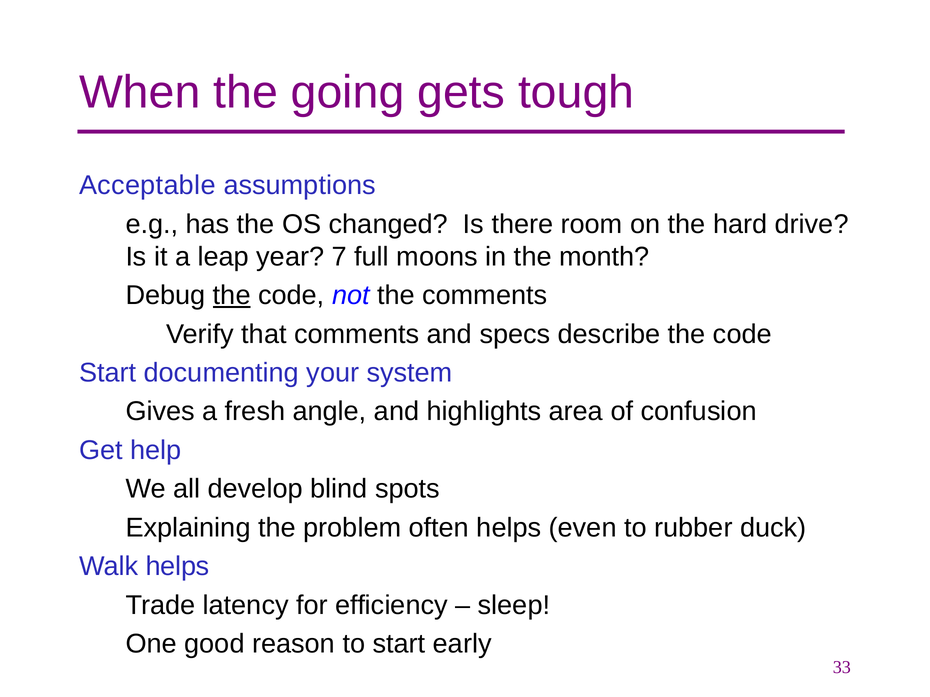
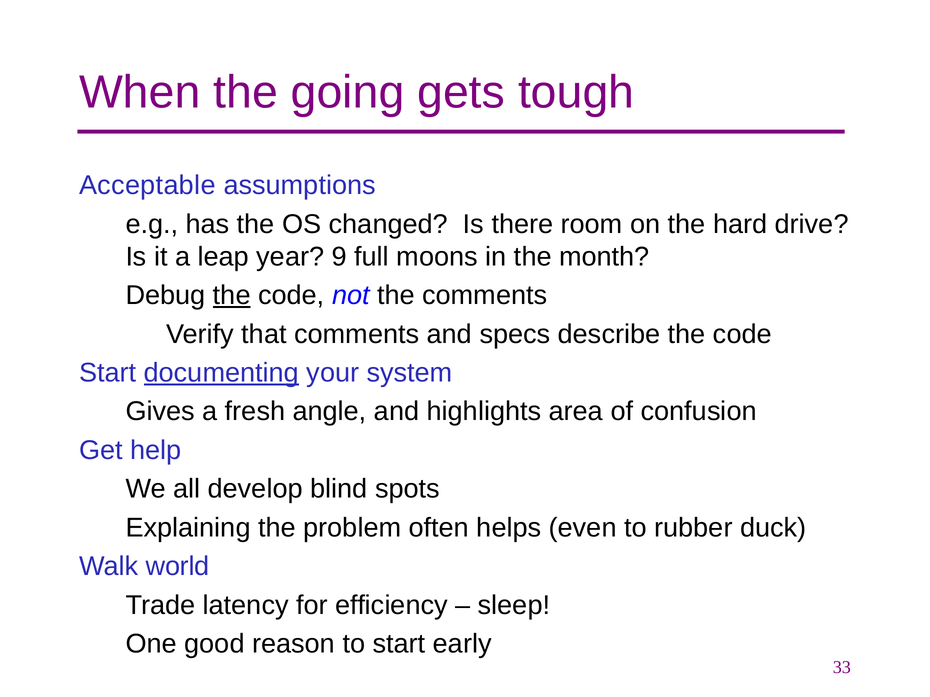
7: 7 -> 9 (339, 257)
documenting underline: none -> present (221, 373)
Walk helps: helps -> world (178, 567)
